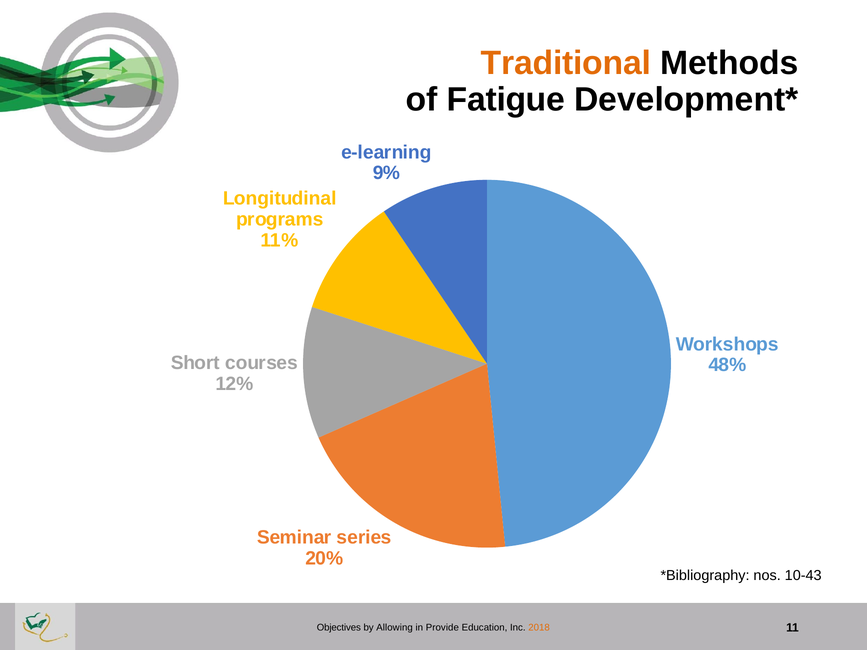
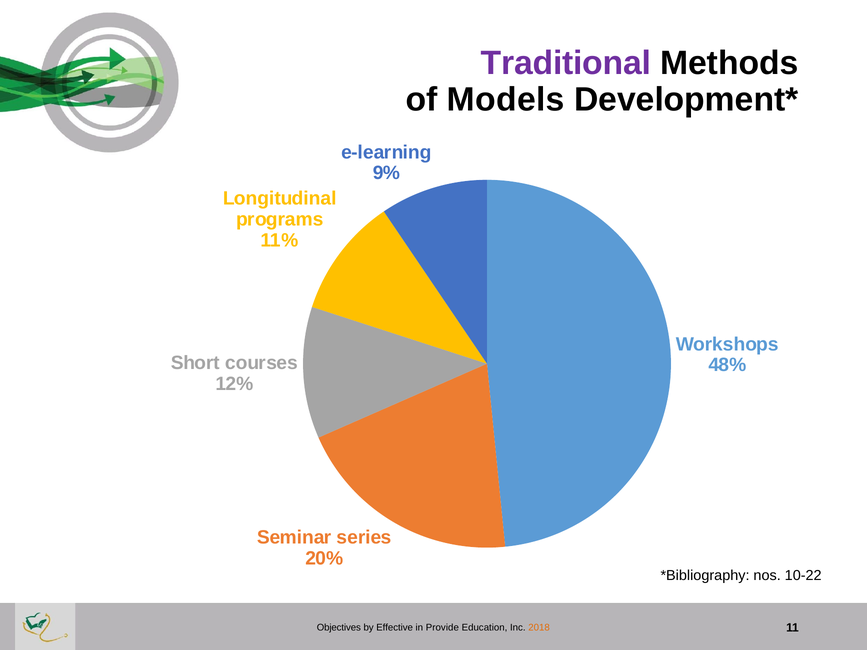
Traditional colour: orange -> purple (566, 63)
Fatigue: Fatigue -> Models (506, 99)
10-43: 10-43 -> 10-22 (803, 576)
Allowing: Allowing -> Effective (395, 628)
